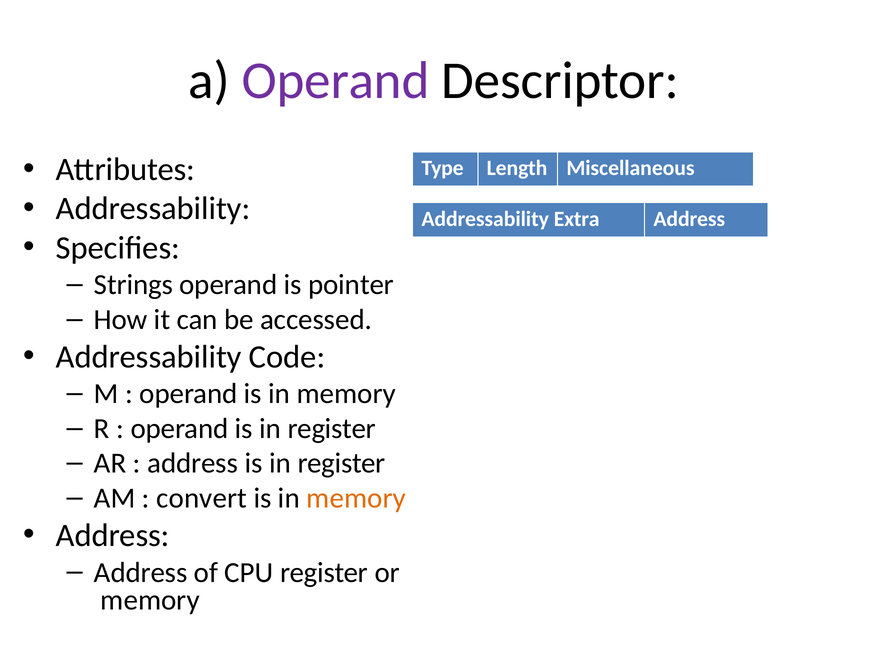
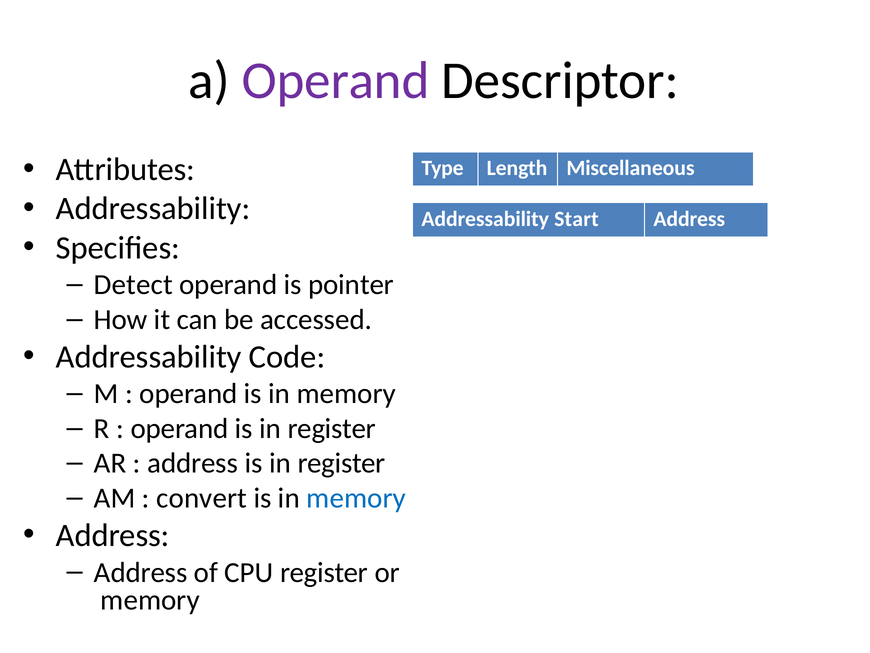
Extra: Extra -> Start (576, 219)
Strings: Strings -> Detect (133, 285)
memory colour: orange -> blue (356, 498)
